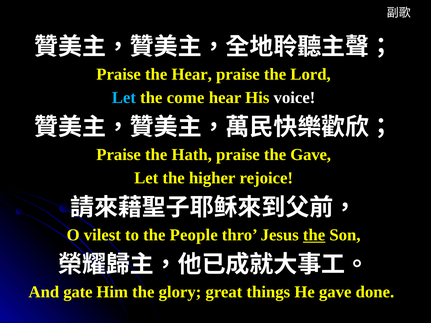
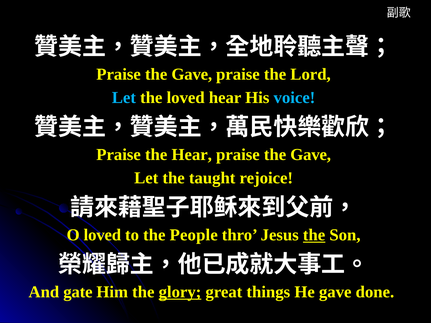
Hear: Hear -> Gave (192, 74)
the come: come -> loved (186, 98)
voice colour: white -> light blue (294, 98)
the Hath: Hath -> Hear (192, 155)
higher: higher -> taught (212, 178)
O vilest: vilest -> loved (102, 235)
glory underline: none -> present (180, 292)
